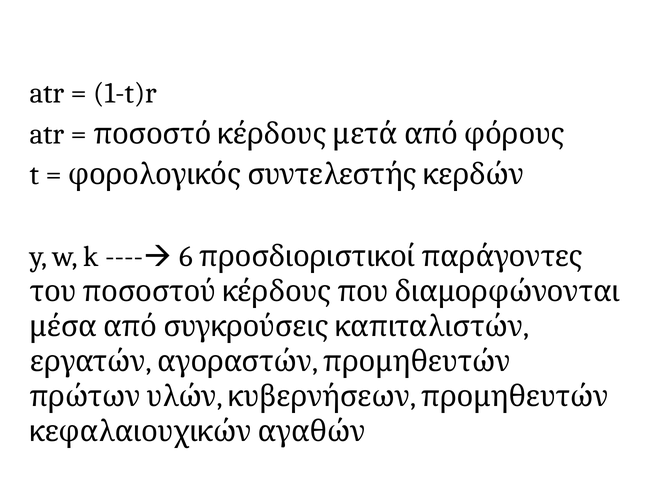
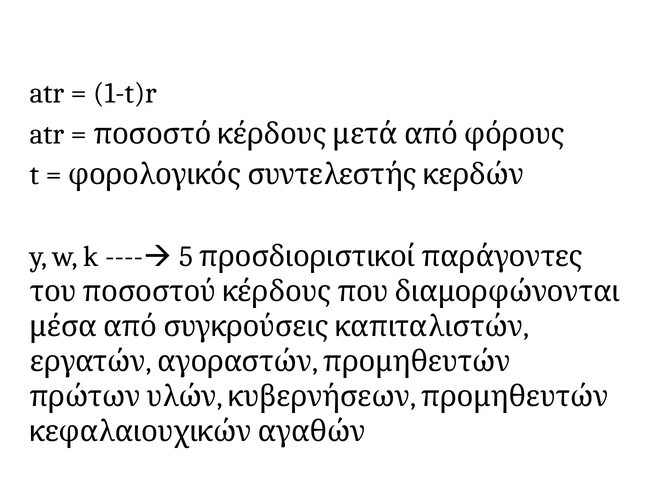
6: 6 -> 5 (186, 256)
